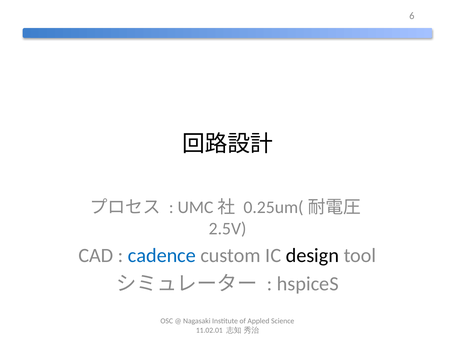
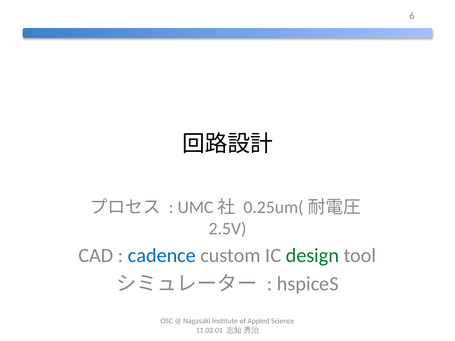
design colour: black -> green (312, 256)
